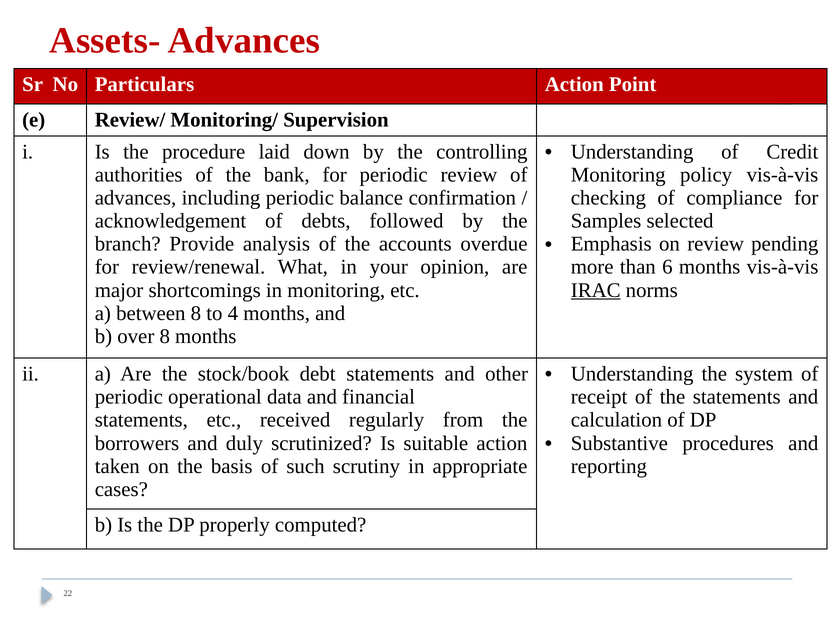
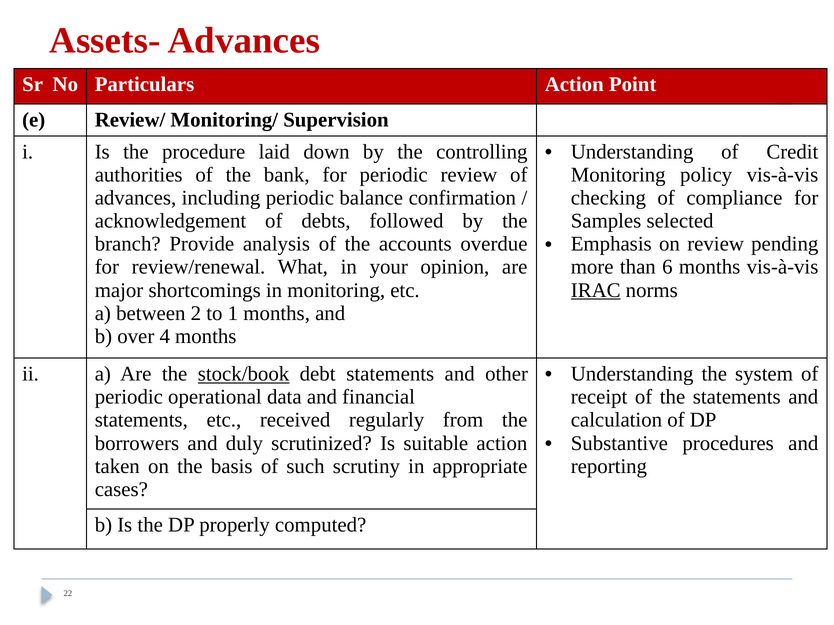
between 8: 8 -> 2 (196, 313)
4: 4 -> 1 (233, 313)
over 8: 8 -> 4 (165, 337)
stock/book underline: none -> present (244, 374)
